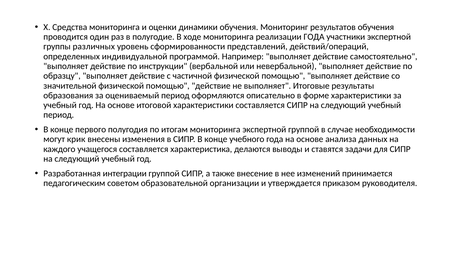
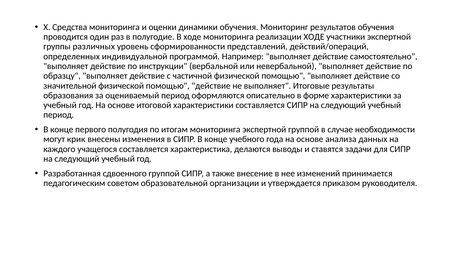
реализации ГОДА: ГОДА -> ХОДЕ (314, 37)
интеграции: интеграции -> сдвоенного (125, 173)
